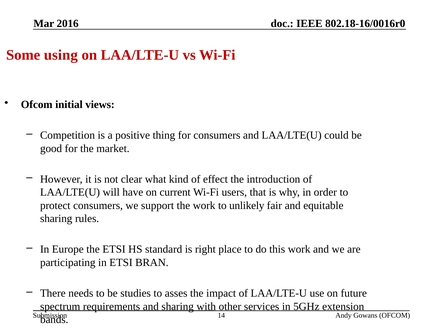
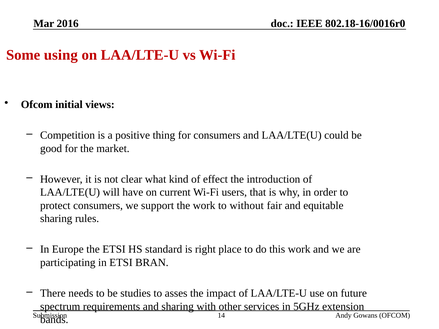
unlikely: unlikely -> without (247, 206)
